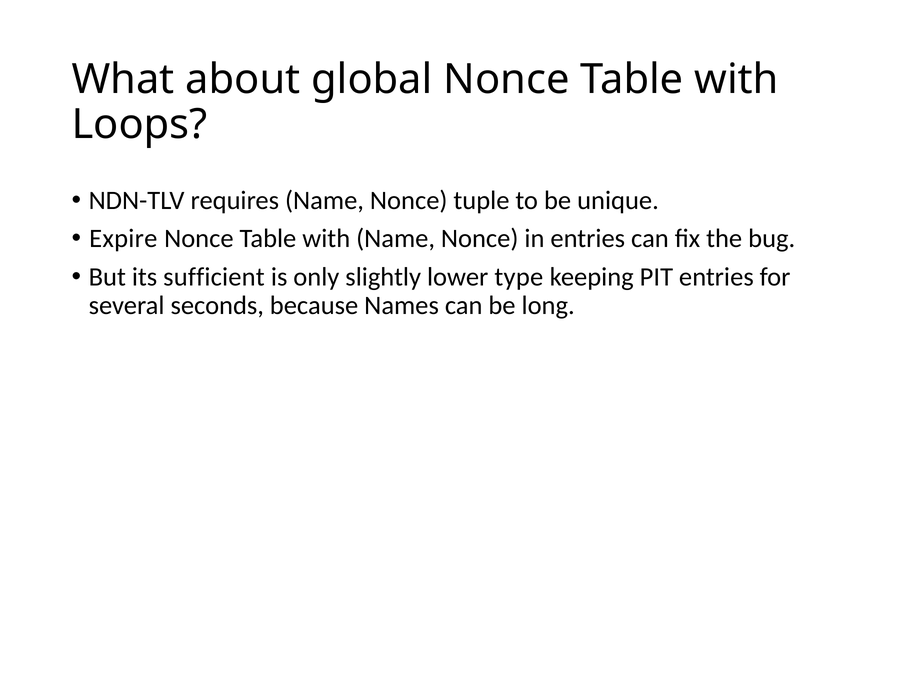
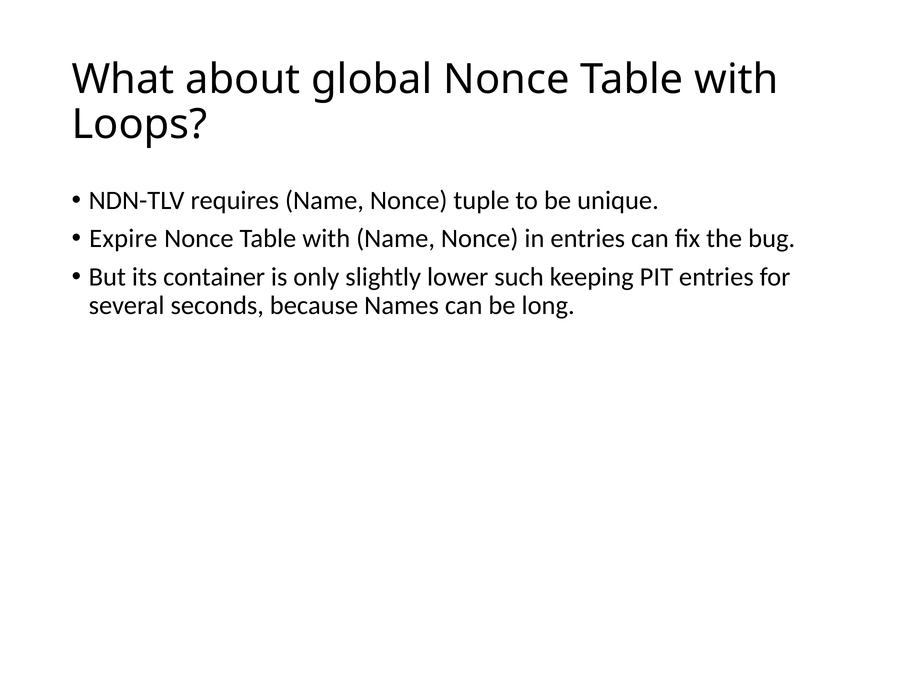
sufficient: sufficient -> container (214, 277)
type: type -> such (519, 277)
